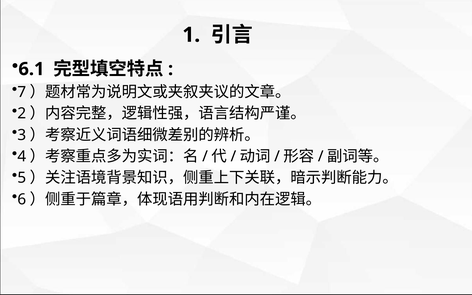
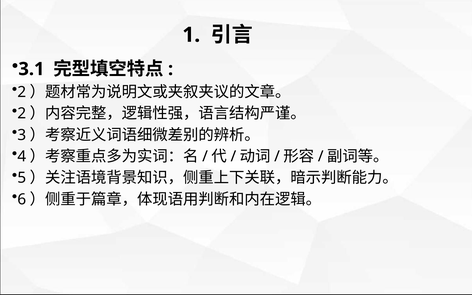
6.1: 6.1 -> 3.1 (31, 69)
7: 7 -> 2 (22, 92)
